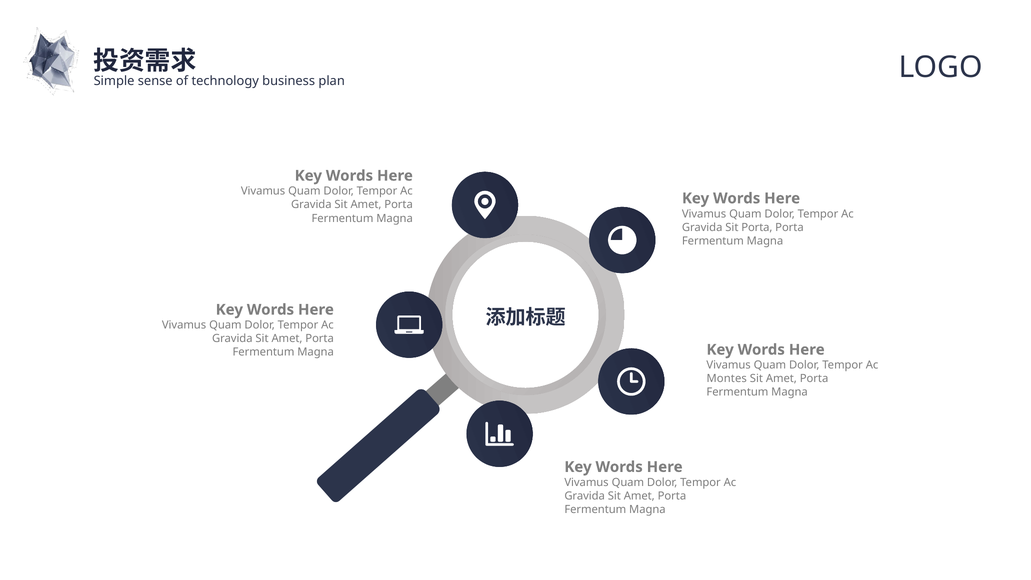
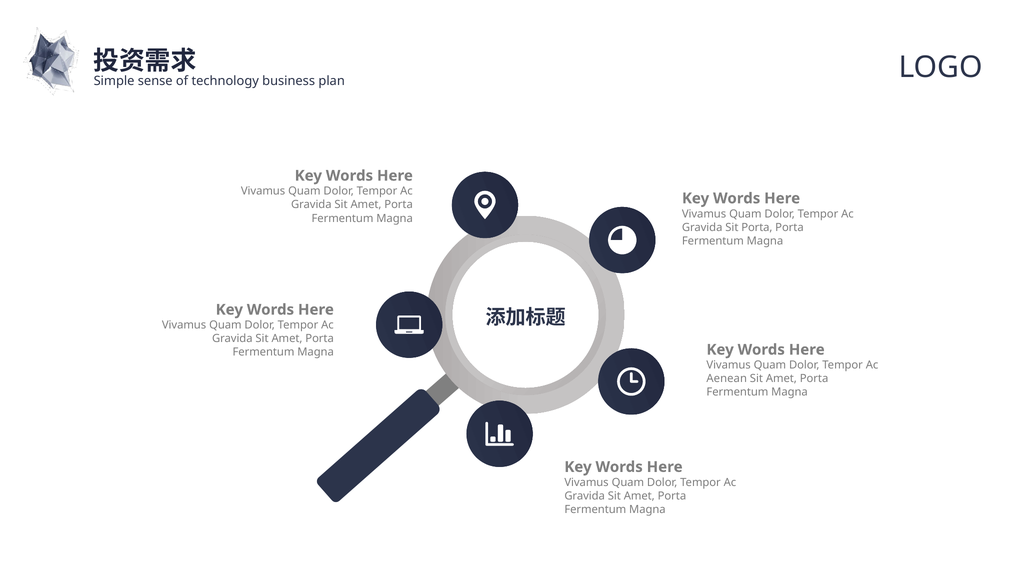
Montes: Montes -> Aenean (727, 379)
